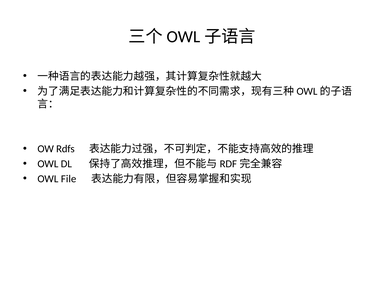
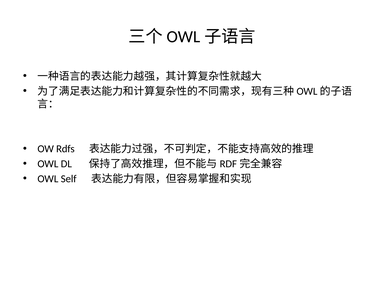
File: File -> Self (69, 179)
